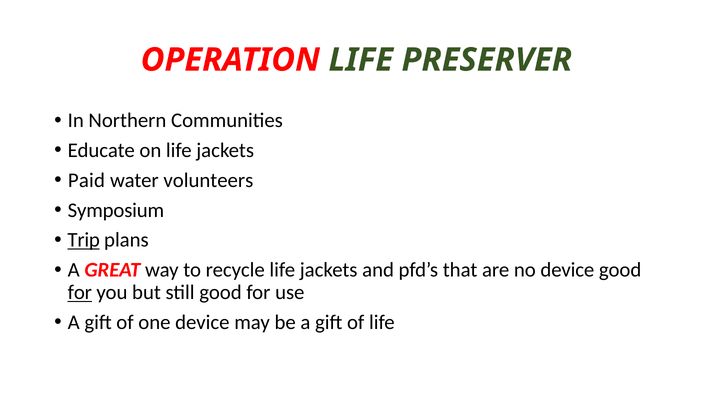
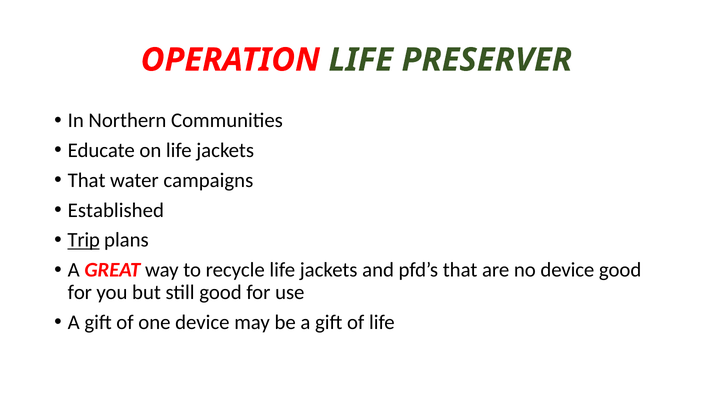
Paid: Paid -> That (87, 180)
volunteers: volunteers -> campaigns (208, 180)
Symposium: Symposium -> Established (116, 210)
for underline: present -> none (80, 292)
